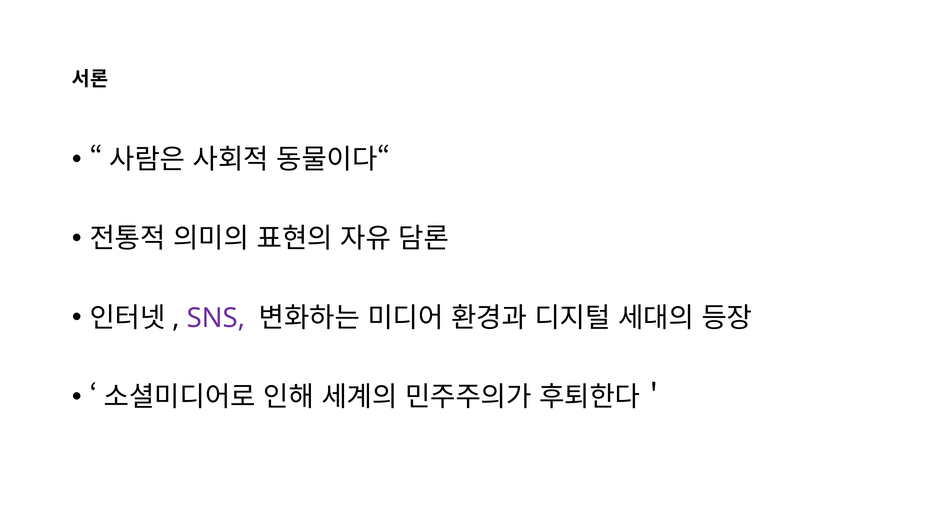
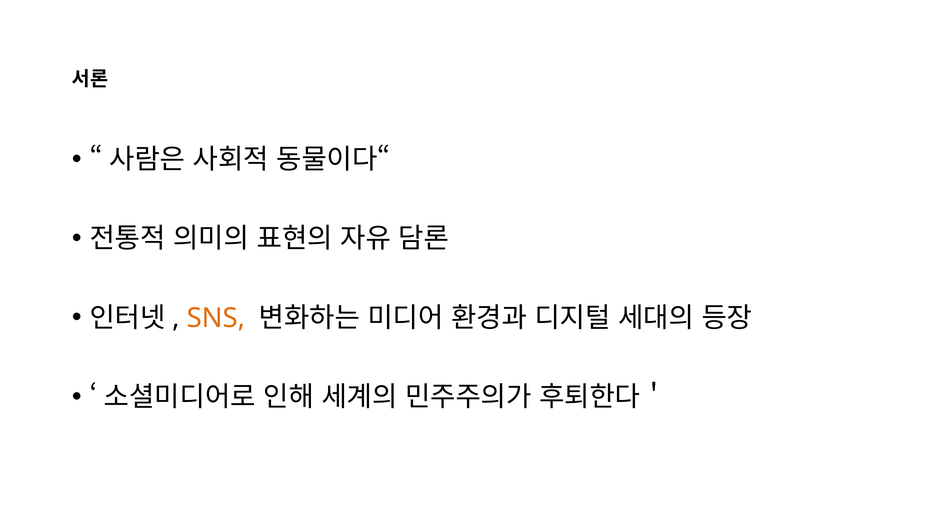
SNS colour: purple -> orange (216, 318)
